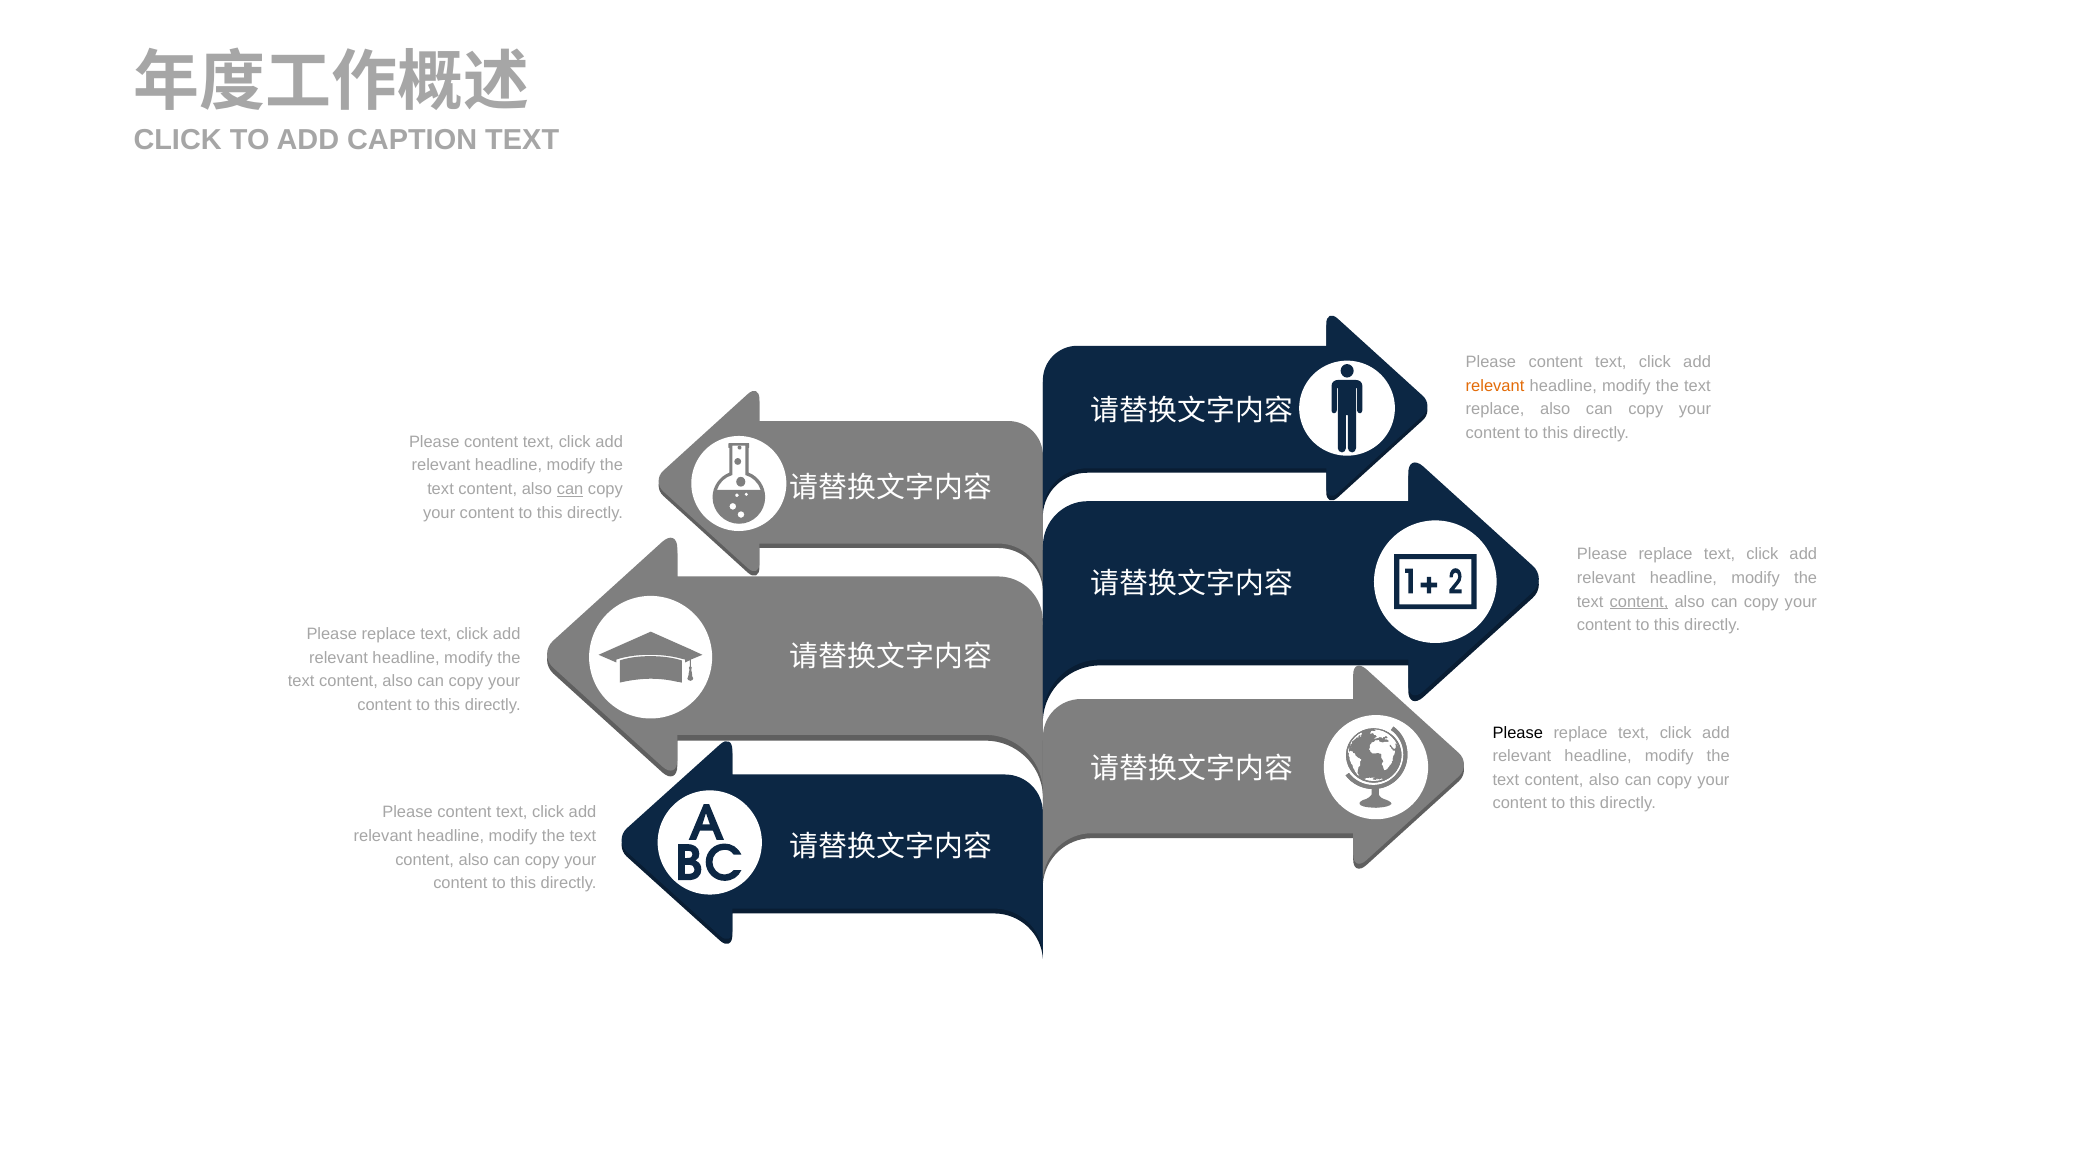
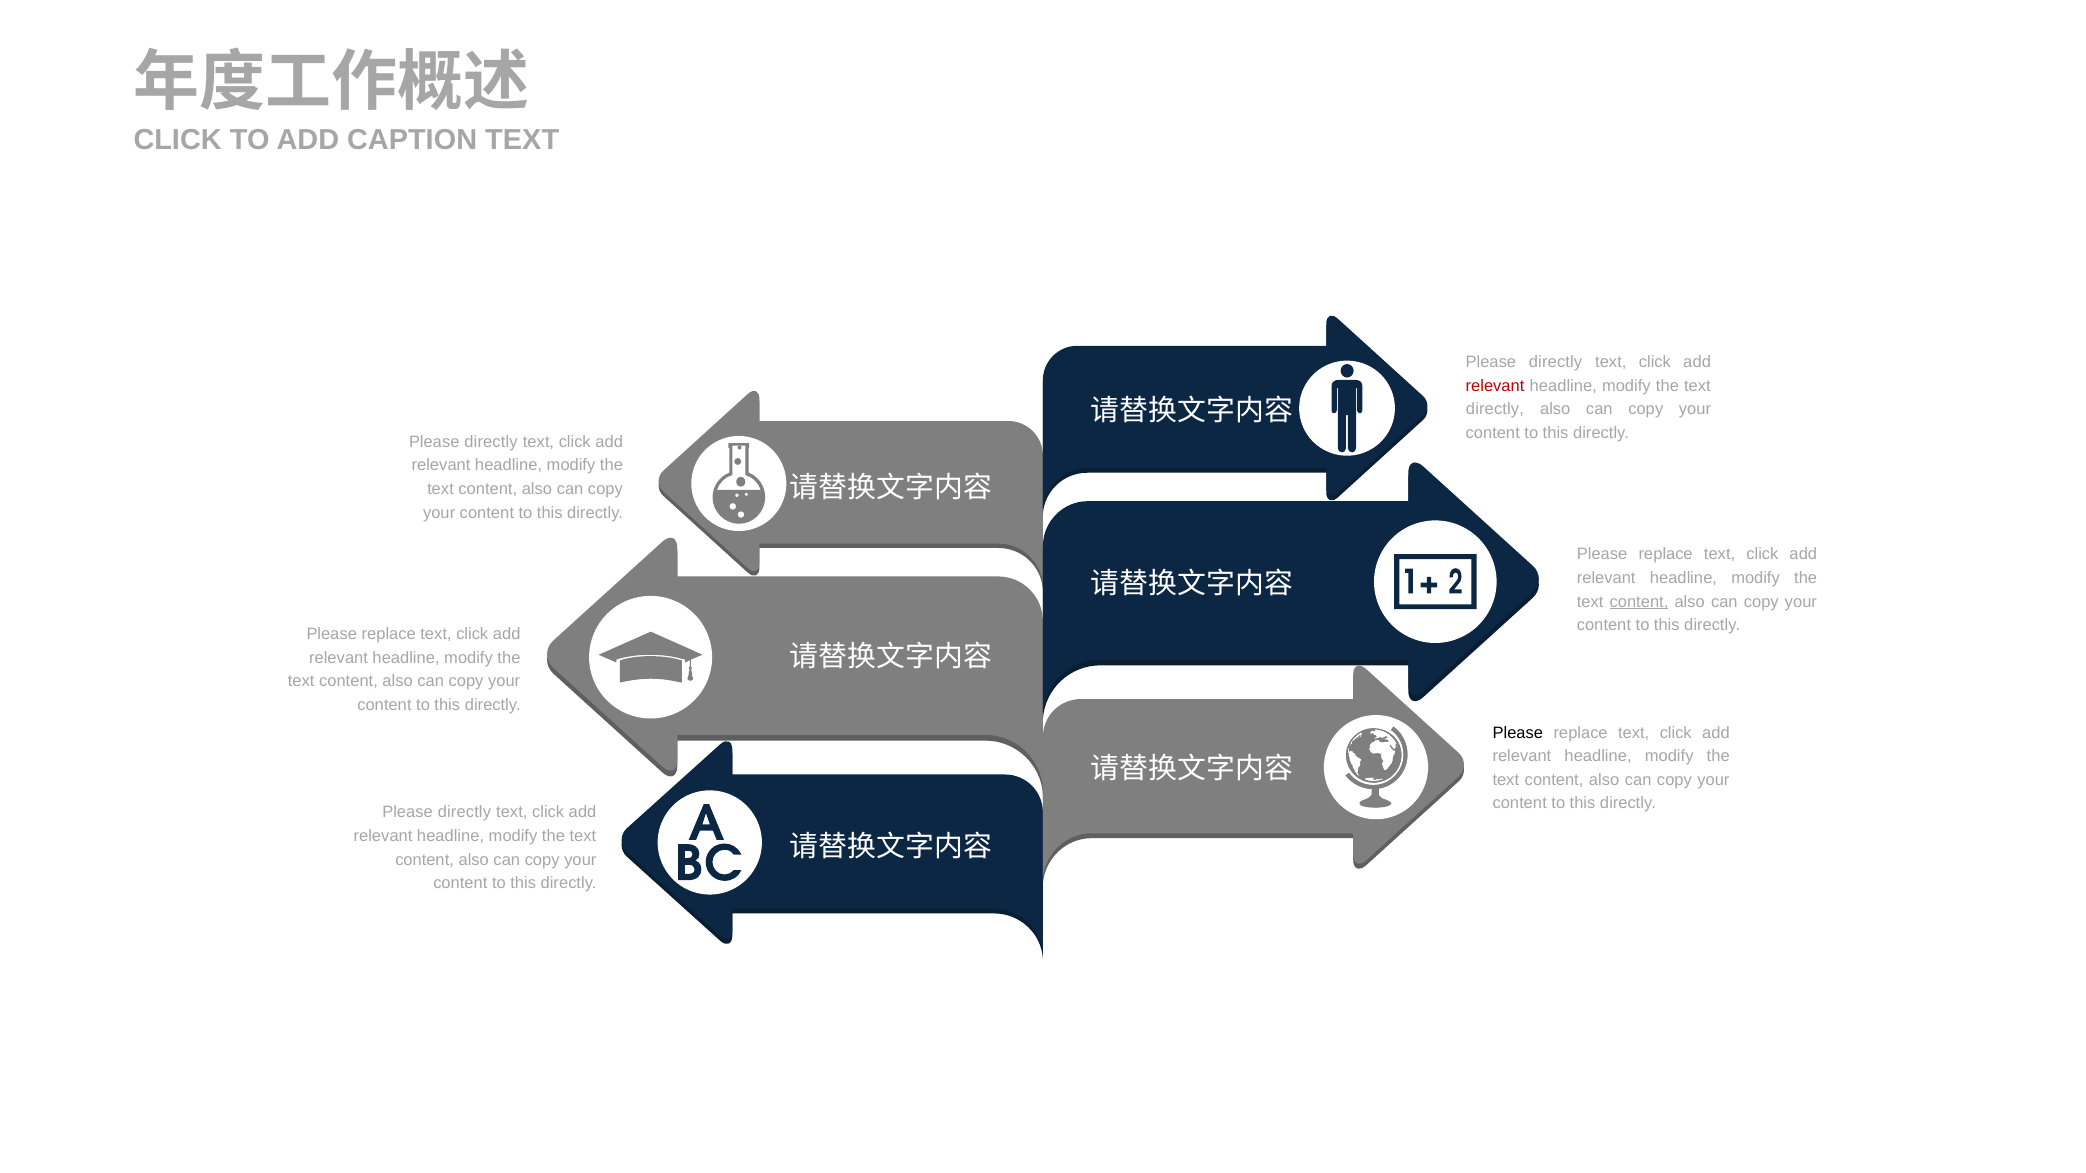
content: content -> directly (1556, 362)
relevant colour: orange -> red (1495, 386)
replace: replace -> directly (1495, 409)
content: content -> directly (491, 442)
can underline: present -> none (570, 489)
content: content -> directly (464, 813)
